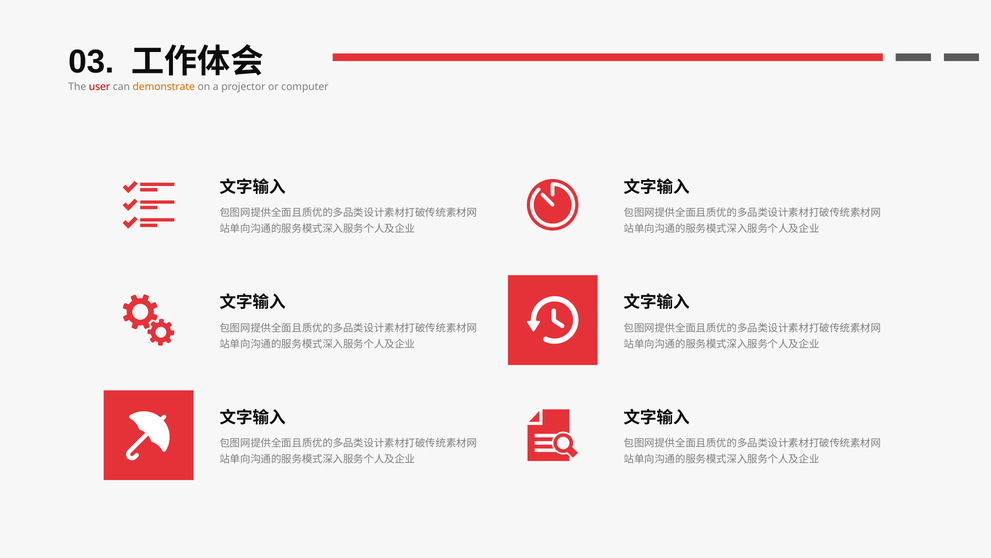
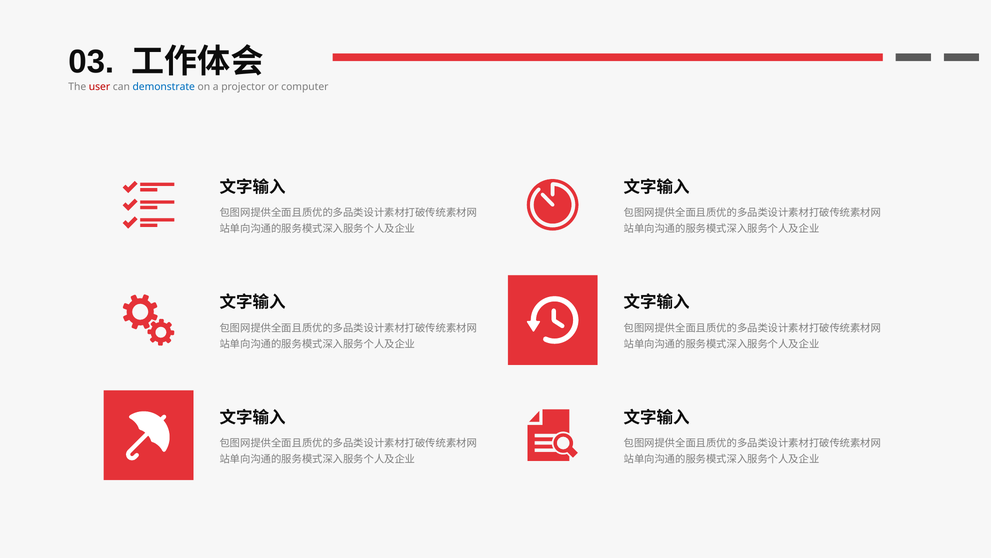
demonstrate colour: orange -> blue (164, 87)
